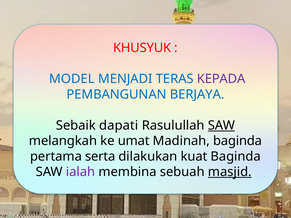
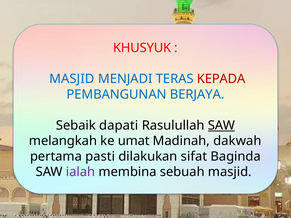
MODEL: MODEL -> MASJID (72, 79)
KEPADA colour: purple -> red (221, 79)
Madinah baginda: baginda -> dakwah (237, 141)
serta: serta -> pasti (100, 157)
kuat: kuat -> sifat (194, 157)
masjid underline: present -> none (230, 172)
